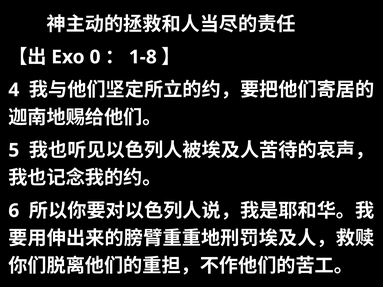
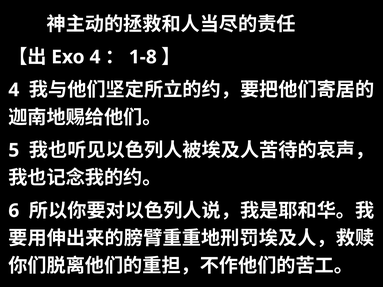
0: 0 -> 4 (95, 57)
